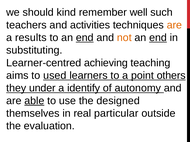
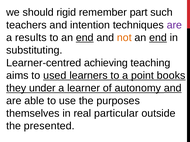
kind: kind -> rigid (66, 12)
well: well -> part (139, 12)
activities: activities -> intention (90, 25)
are colour: orange -> purple (174, 25)
others: others -> books (171, 76)
identify: identify -> learner (84, 88)
and underline: none -> present (173, 88)
able underline: present -> none (34, 101)
designed: designed -> purposes (118, 101)
evaluation: evaluation -> presented (49, 126)
